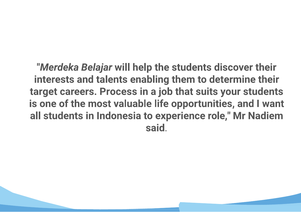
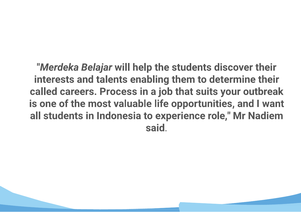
target: target -> called (44, 92)
your students: students -> outbreak (263, 92)
